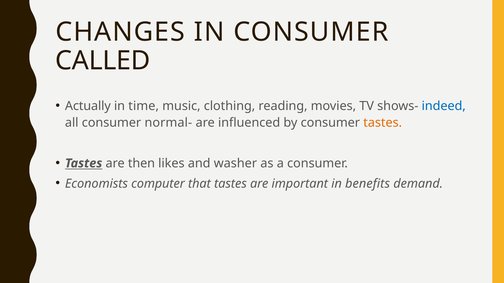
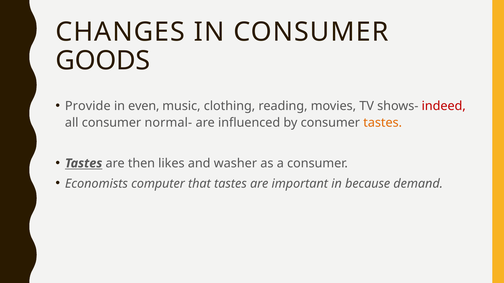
CALLED: CALLED -> GOODS (103, 61)
Actually: Actually -> Provide (88, 106)
time: time -> even (144, 106)
indeed colour: blue -> red (444, 106)
benefits: benefits -> because (368, 184)
